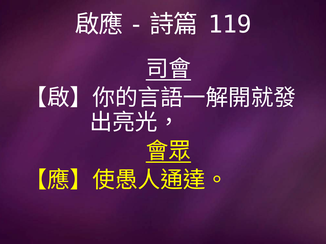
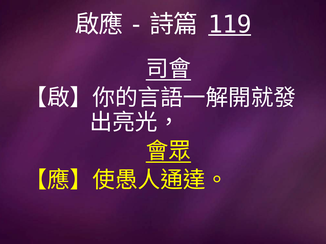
119 underline: none -> present (230, 25)
